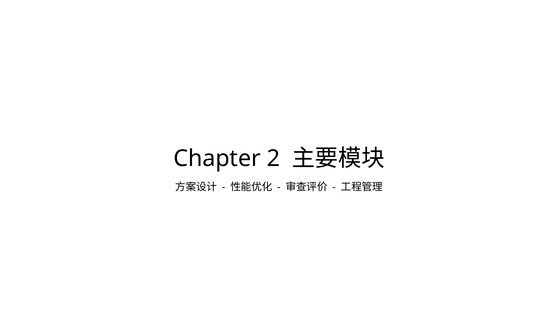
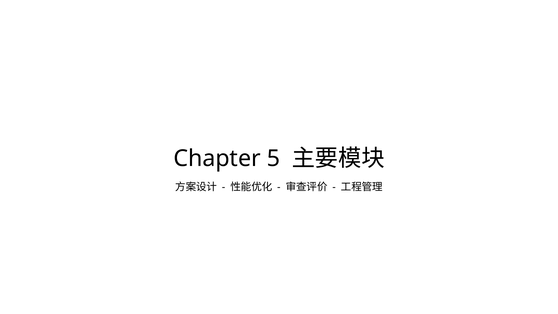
2: 2 -> 5 (273, 158)
